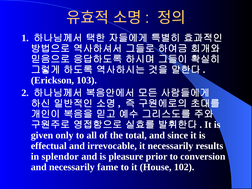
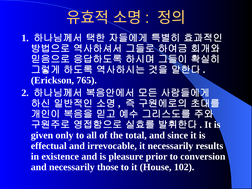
103: 103 -> 765 (87, 80)
splendor: splendor -> existence (60, 156)
fame: fame -> those (108, 167)
